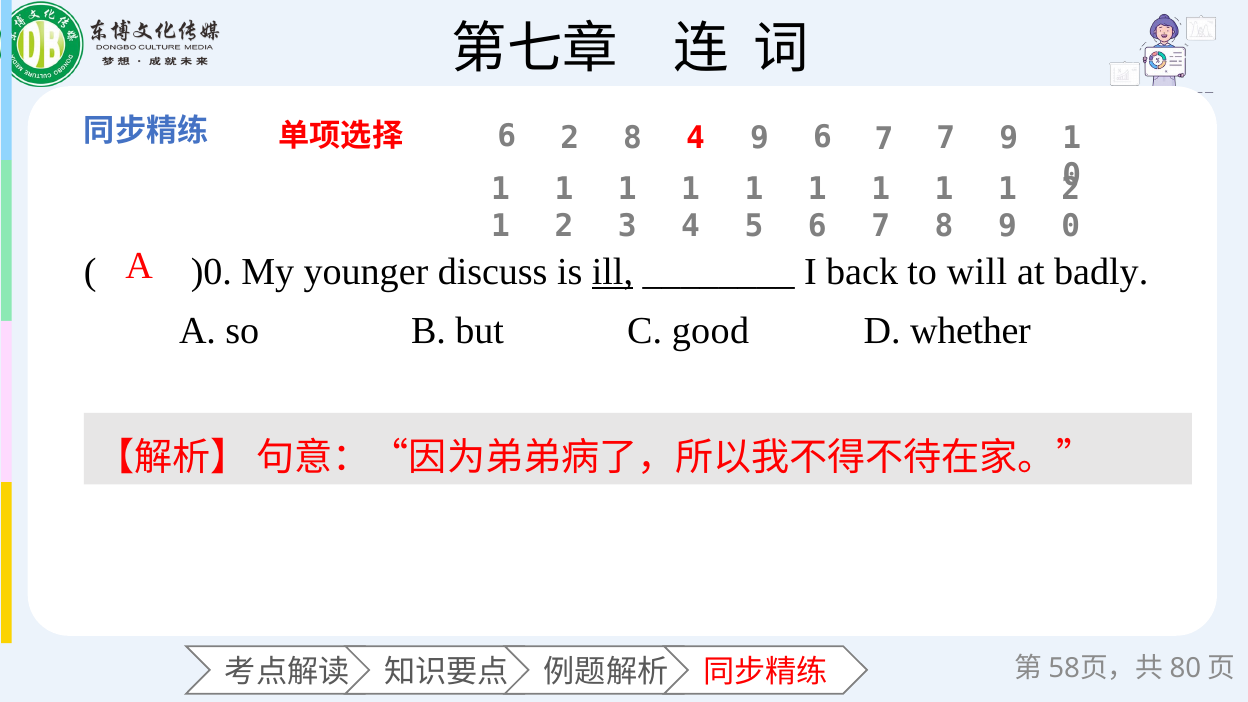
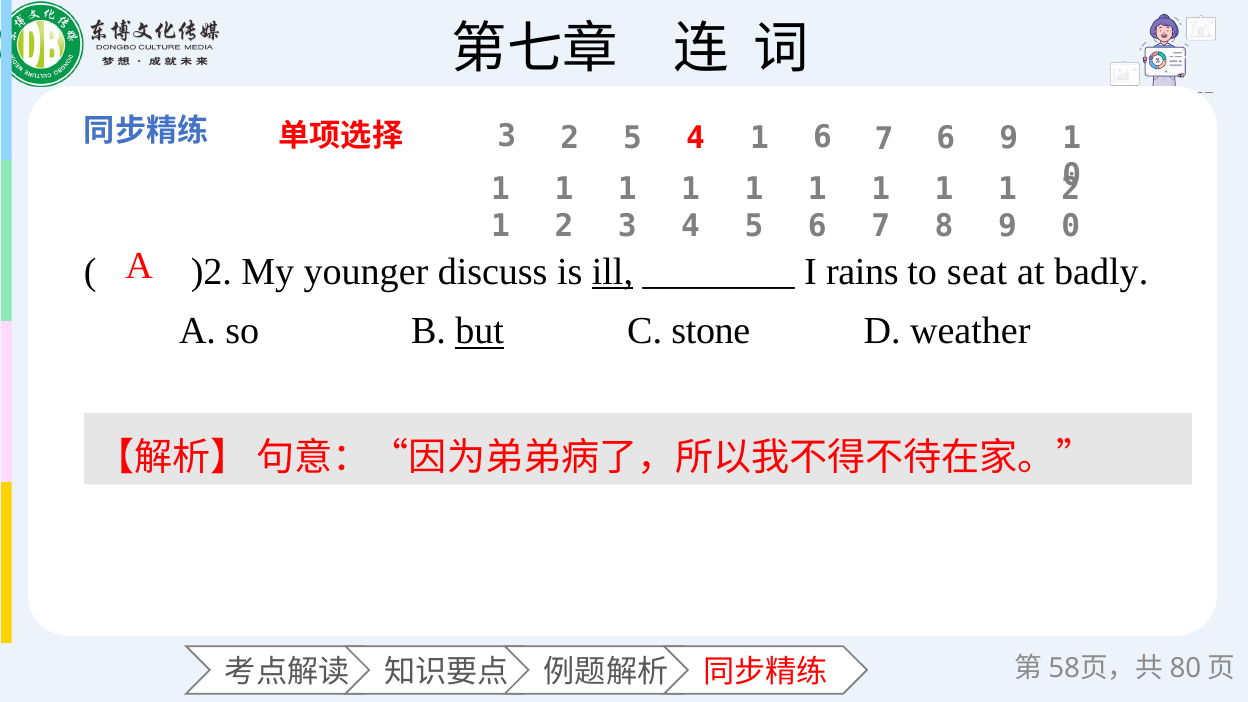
6: 6 -> 3 (507, 136)
2 8: 8 -> 5 (633, 138)
9: 9 -> 1 (760, 138)
7 7: 7 -> 6 (946, 138)
)0: )0 -> )2 (211, 272)
back: back -> rains (862, 272)
will: will -> seat (977, 272)
but underline: none -> present (480, 331)
good: good -> stone (711, 331)
whether: whether -> weather (970, 331)
